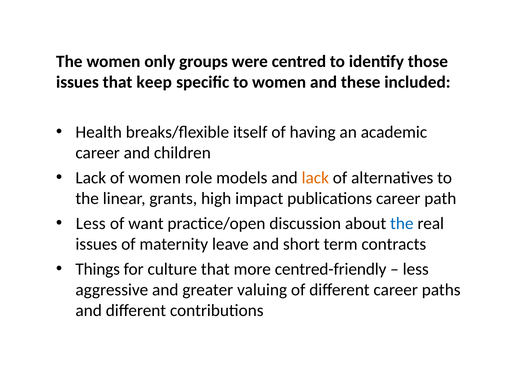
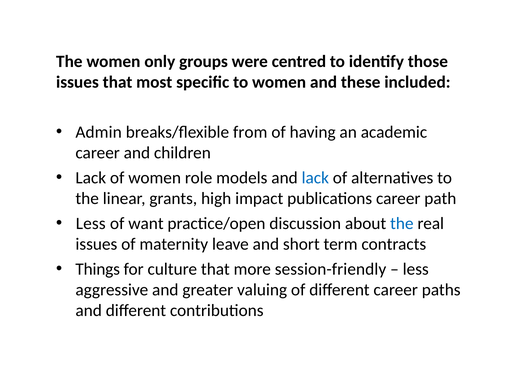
keep: keep -> most (154, 82)
Health: Health -> Admin (99, 132)
itself: itself -> from (250, 132)
lack colour: orange -> blue (315, 178)
centred-friendly: centred-friendly -> session-friendly (331, 270)
